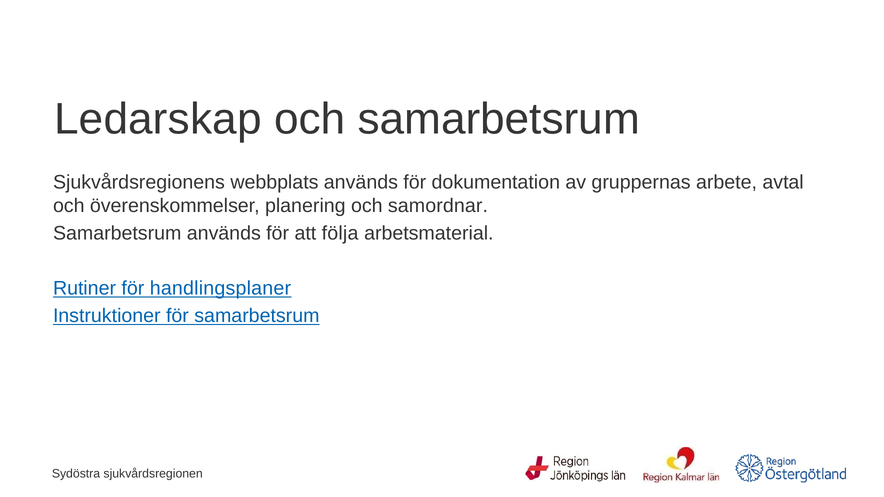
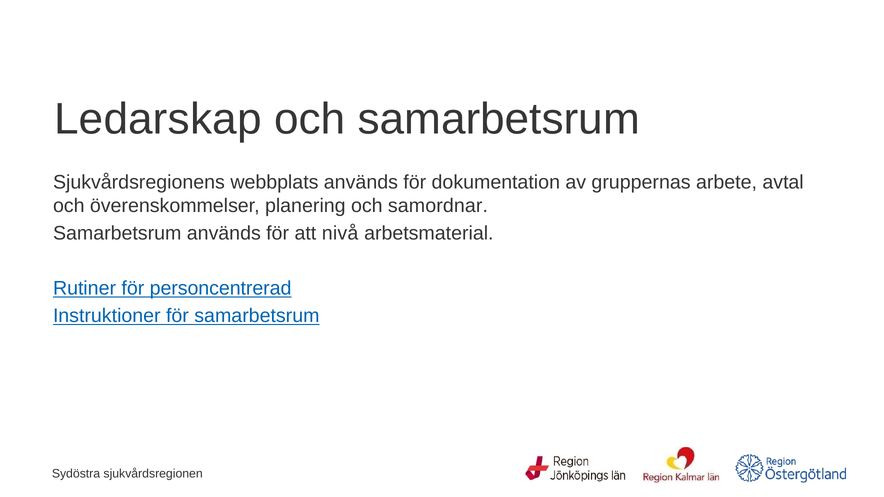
följa: följa -> nivå (340, 234)
handlingsplaner: handlingsplaner -> personcentrerad (221, 289)
